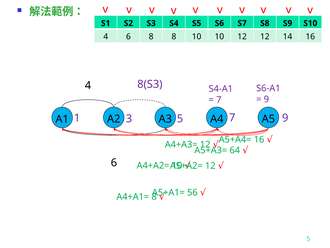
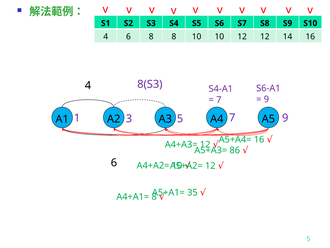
64: 64 -> 86 (235, 150)
56: 56 -> 35 (192, 192)
